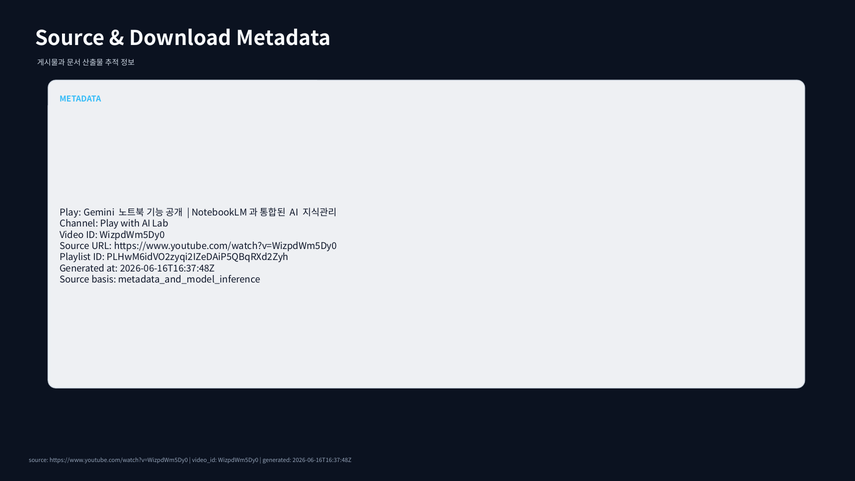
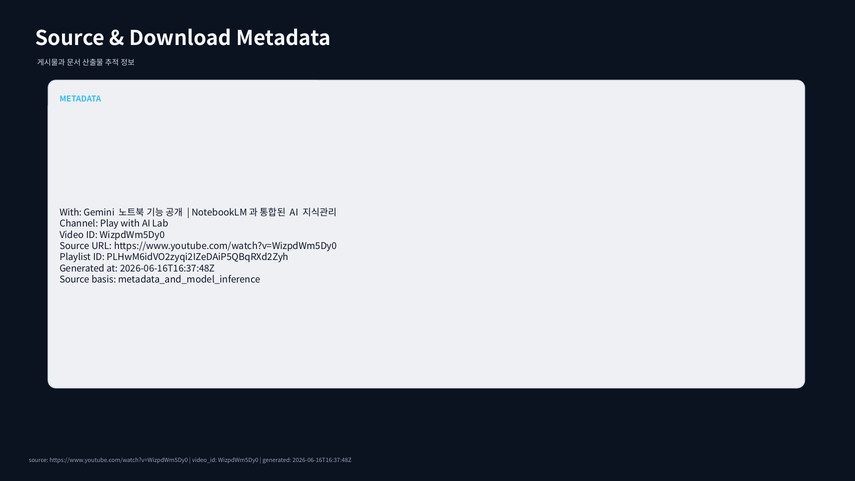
Play: Play -> With (71, 213)
